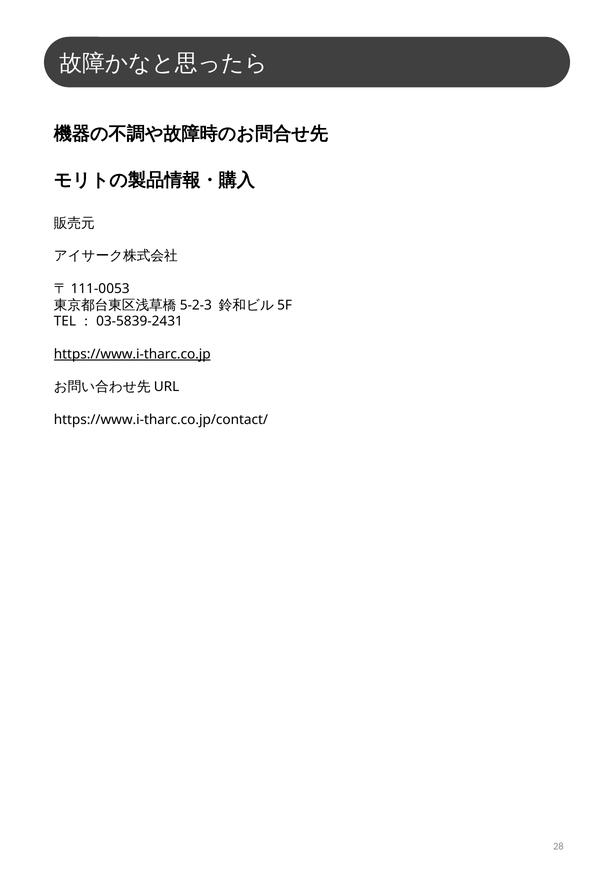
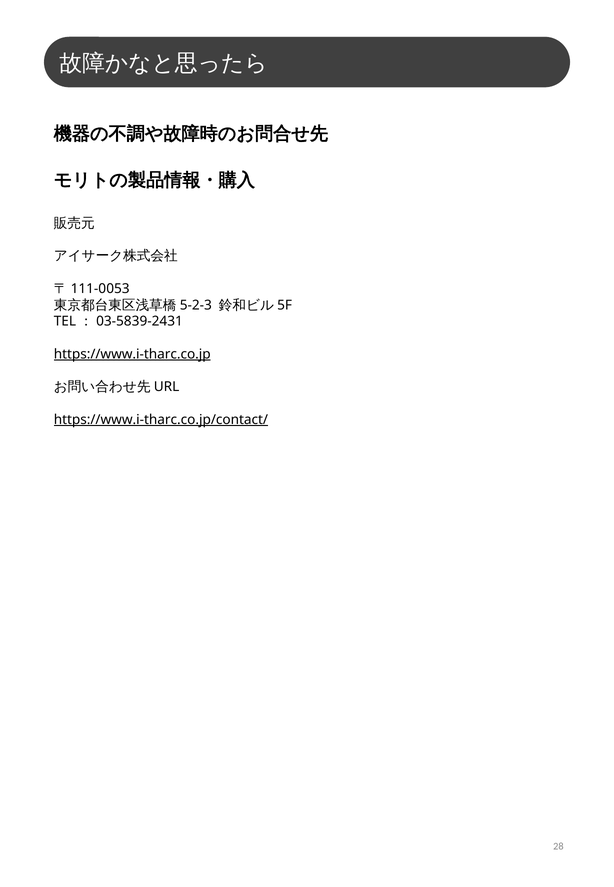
https://www.i-tharc.co.jp/contact/ underline: none -> present (161, 420)
